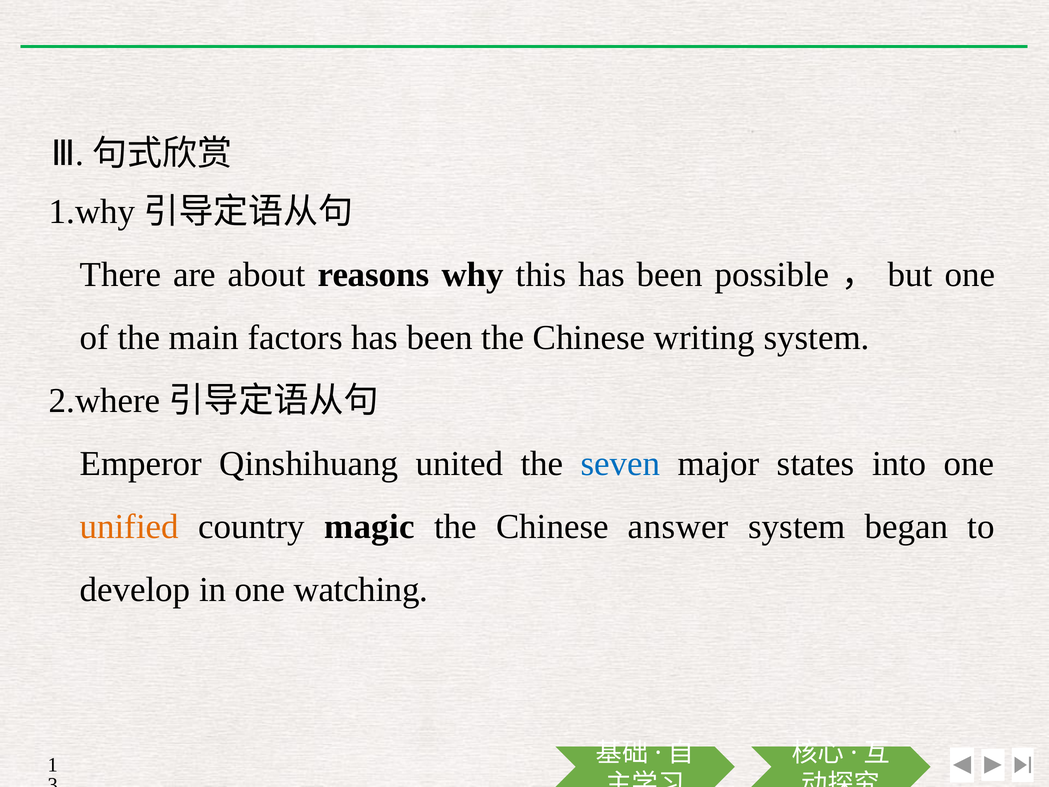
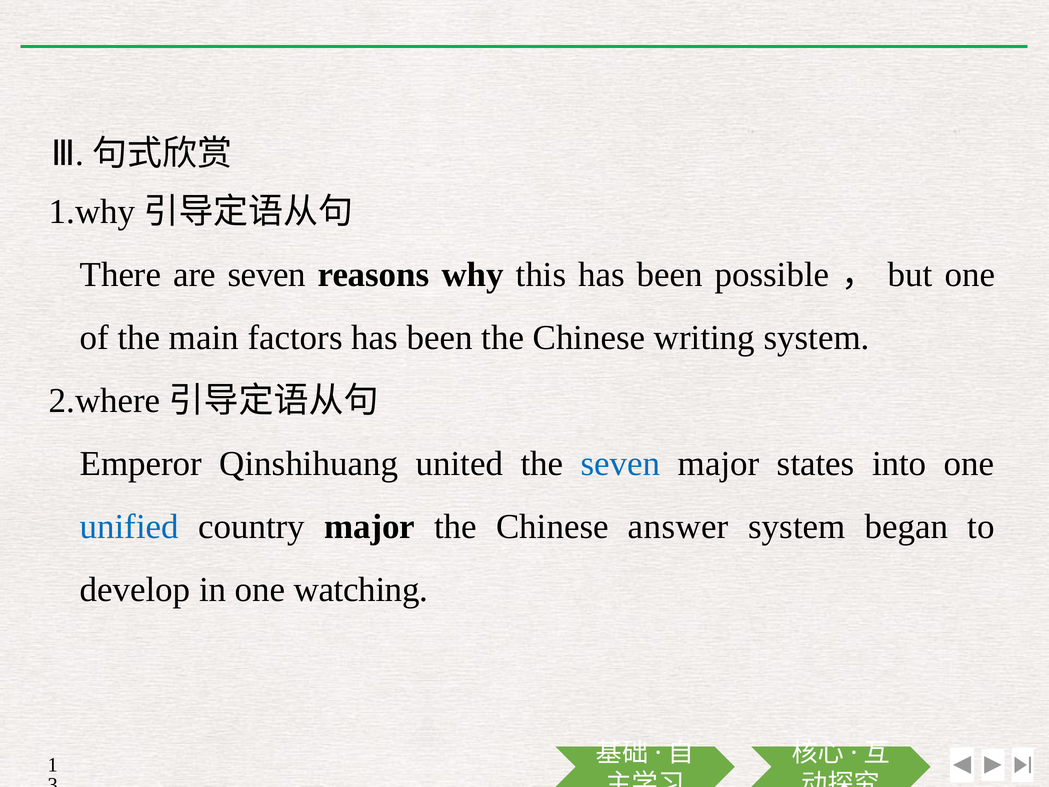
are about: about -> seven (267, 275)
unified colour: orange -> blue (129, 526)
country magic: magic -> major (370, 526)
